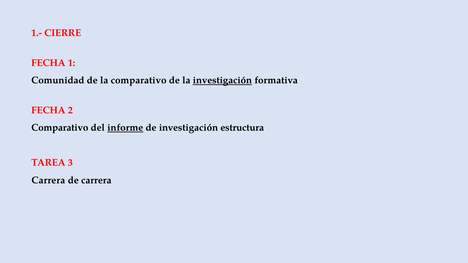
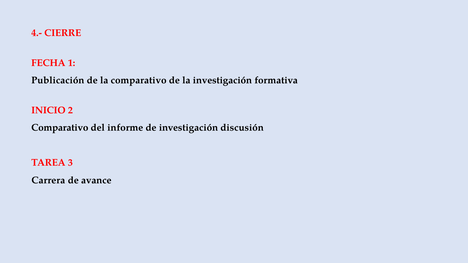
1.-: 1.- -> 4.- (37, 33)
Comunidad: Comunidad -> Publicación (58, 80)
investigación underline: present -> none (222, 80)
FECHA: FECHA -> INICIO (48, 110)
informe underline: present -> none (125, 128)
estructura: estructura -> discusión (242, 128)
de carrera: carrera -> avance (96, 180)
